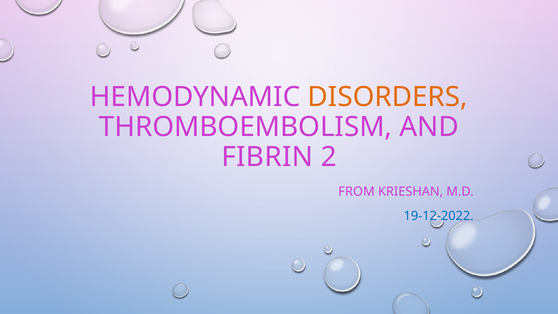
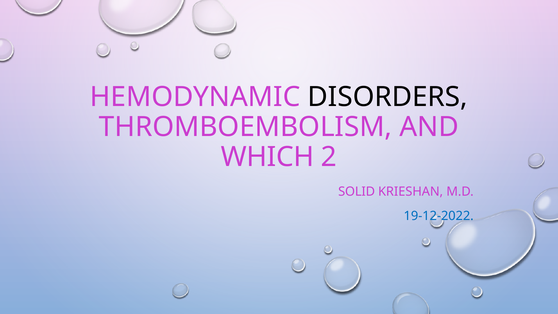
DISORDERS colour: orange -> black (388, 97)
FIBRIN: FIBRIN -> WHICH (267, 157)
FROM: FROM -> SOLID (357, 192)
